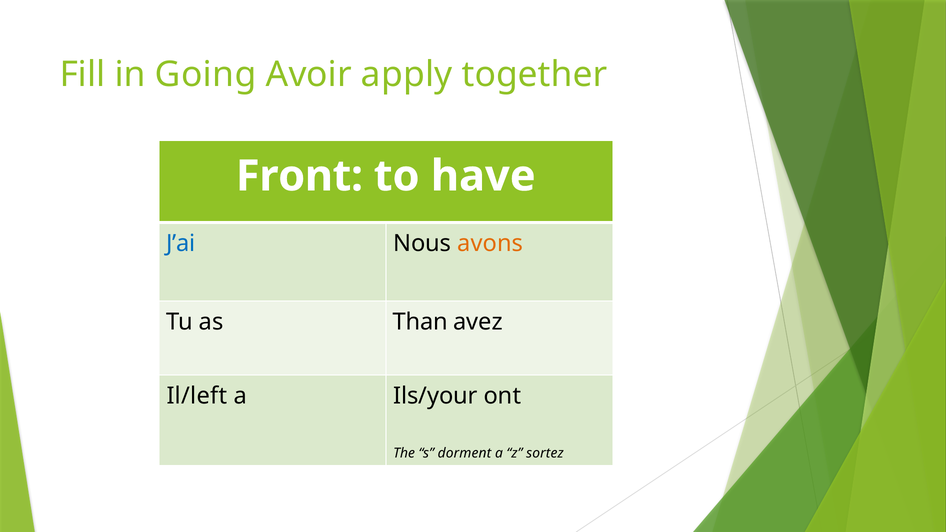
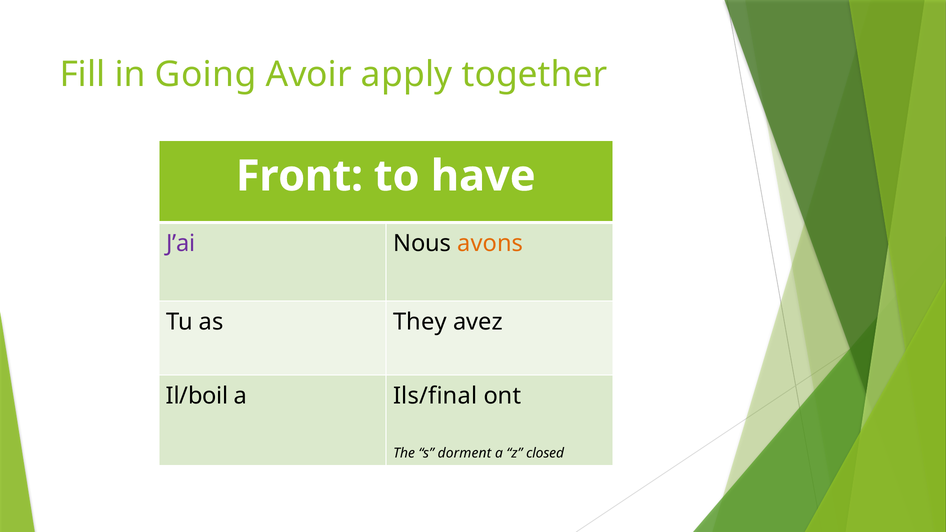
J’ai colour: blue -> purple (181, 244)
Than: Than -> They (420, 322)
Il/left: Il/left -> Il/boil (197, 396)
Ils/your: Ils/your -> Ils/final (435, 396)
sortez: sortez -> closed (545, 454)
